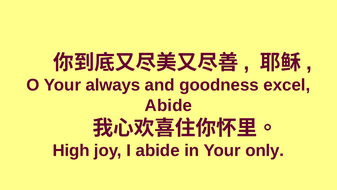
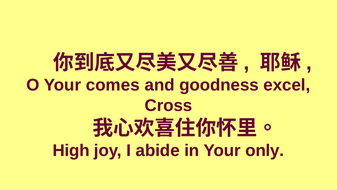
always: always -> comes (113, 85)
Abide: Abide -> Cross (168, 105)
